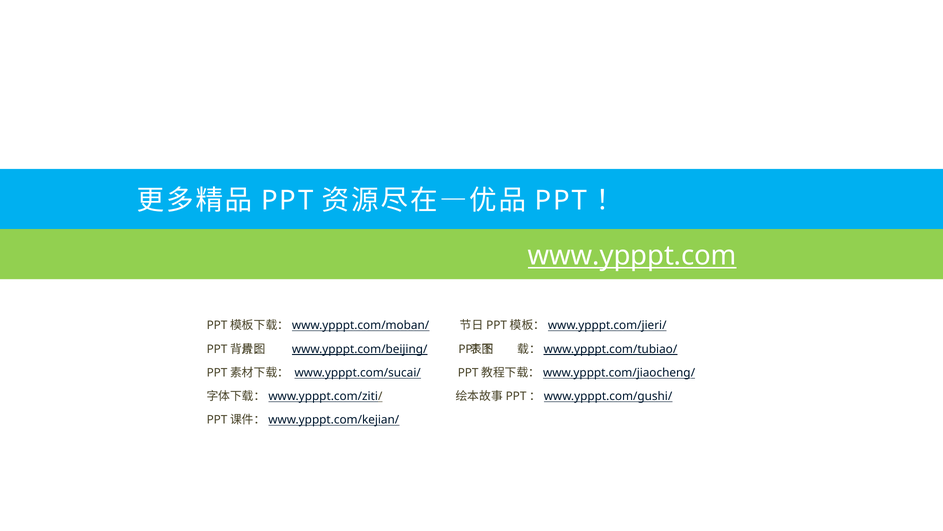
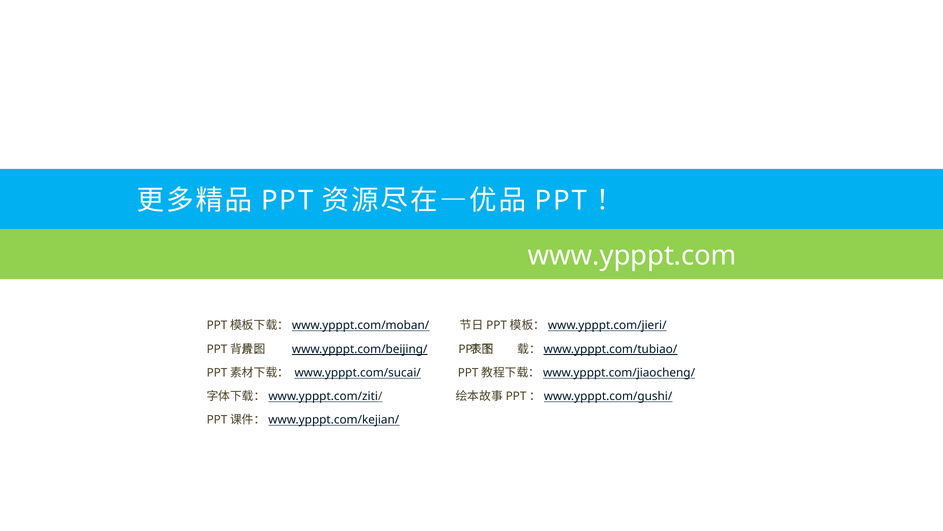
www.ypppt.com underline: present -> none (632, 255)
